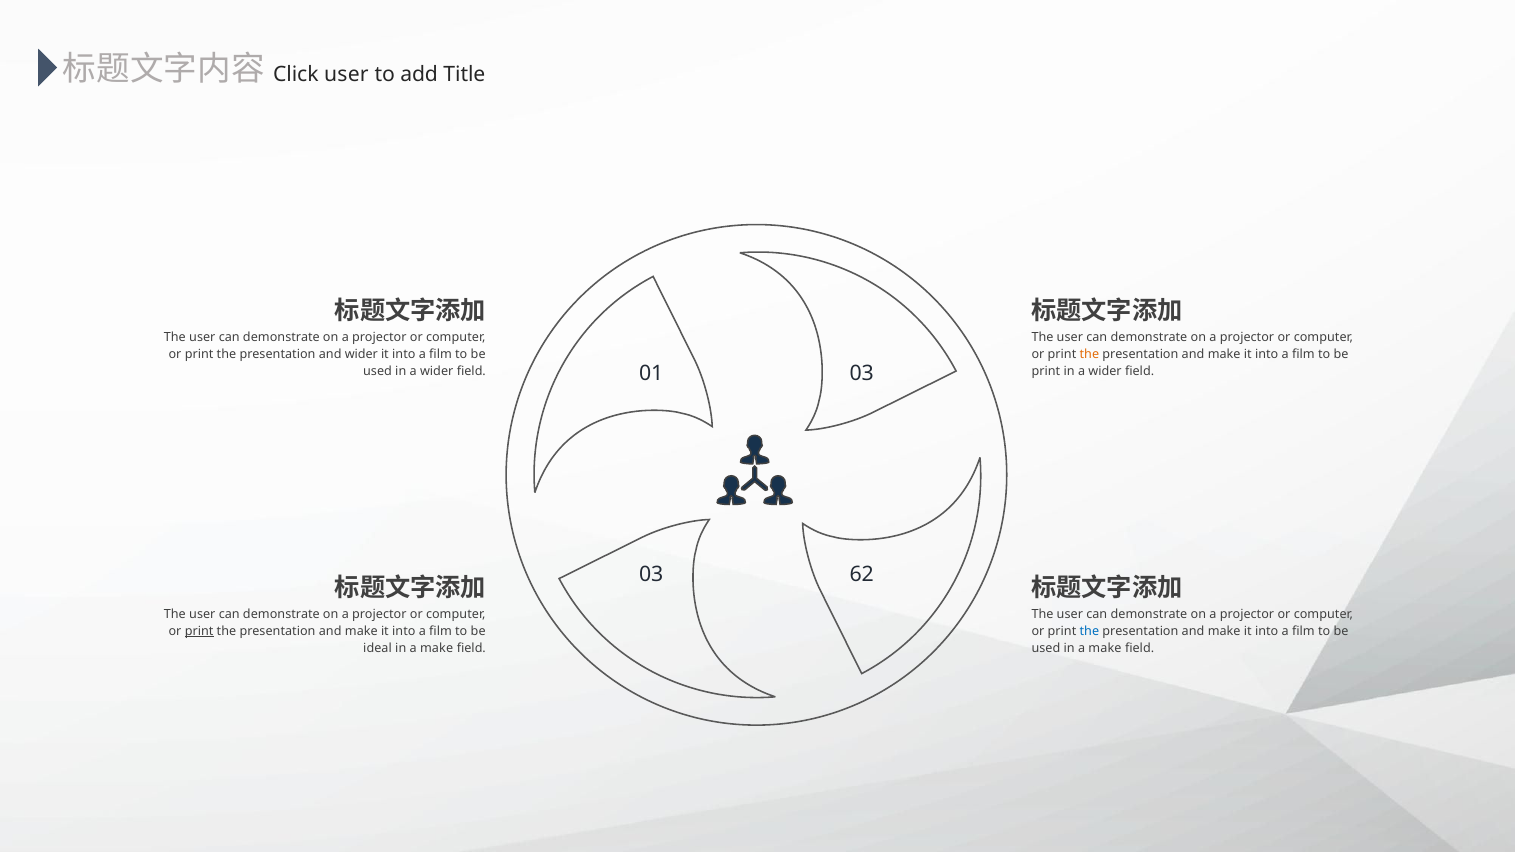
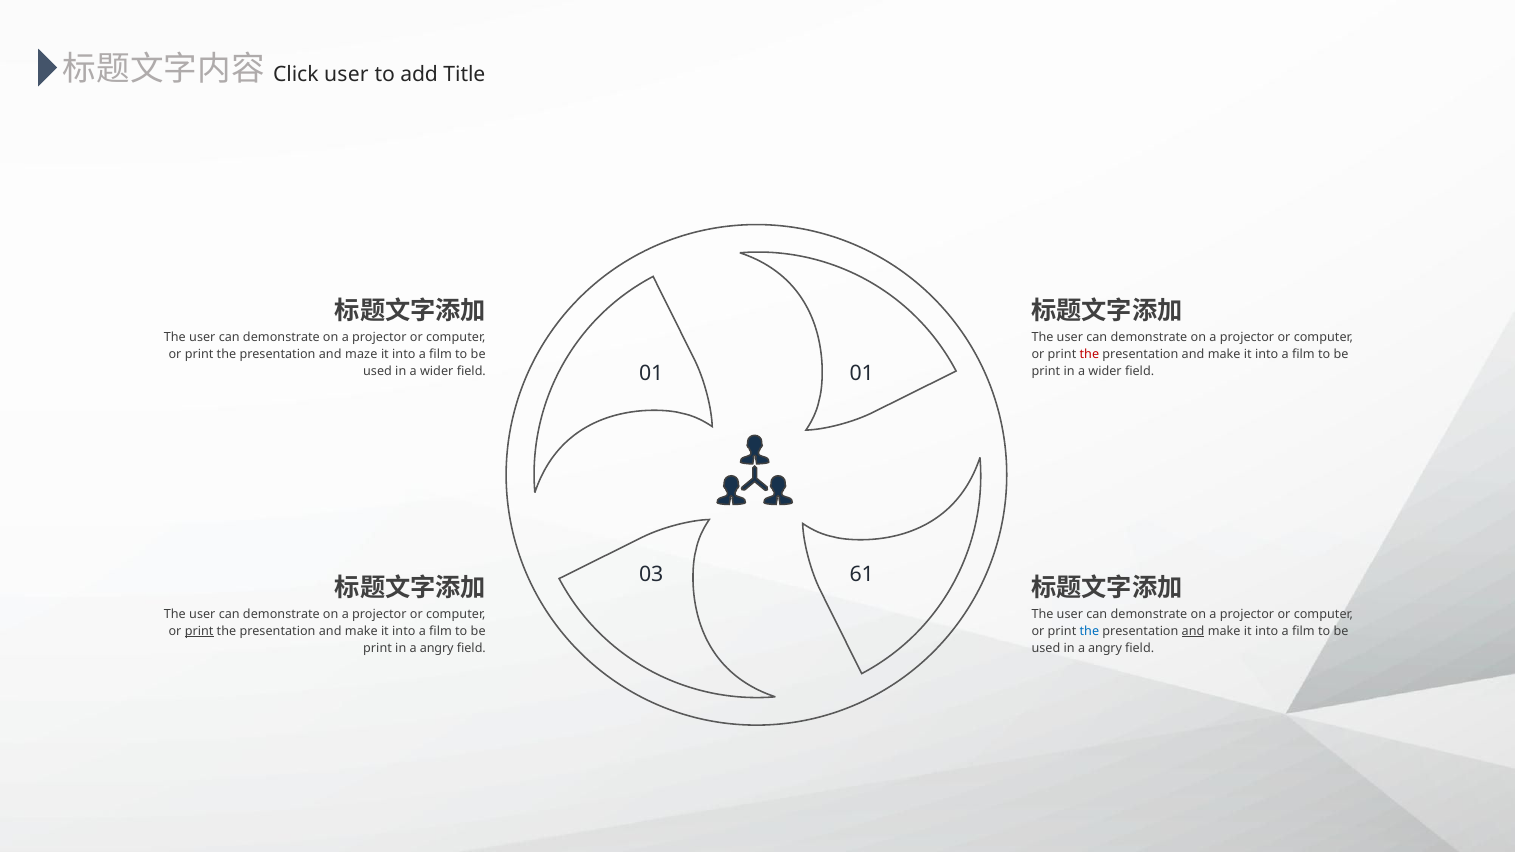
and wider: wider -> maze (361, 354)
the colour: orange -> red (1089, 354)
01 03: 03 -> 01 (862, 374)
62: 62 -> 61 (862, 574)
and underline: none -> present (1193, 632)
ideal: ideal -> print (378, 649)
make: make -> angry (437, 649)
used in a make: make -> angry (1105, 649)
